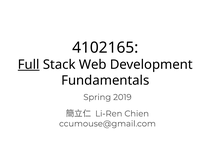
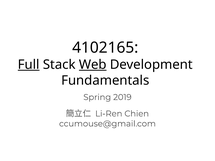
Web underline: none -> present (93, 65)
